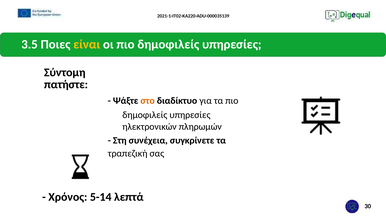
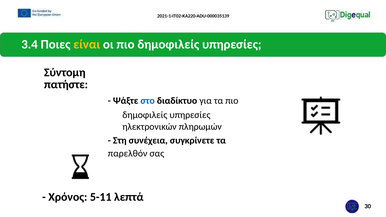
3.5: 3.5 -> 3.4 (29, 44)
στο colour: orange -> blue (148, 101)
τραπεζική: τραπεζική -> παρελθόν (128, 154)
5-14: 5-14 -> 5-11 (101, 197)
